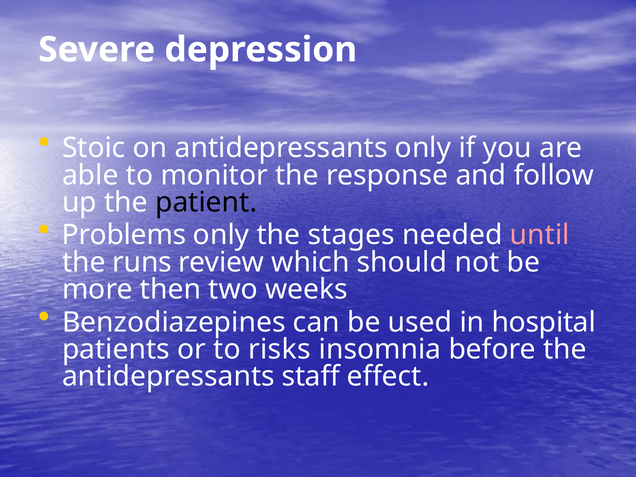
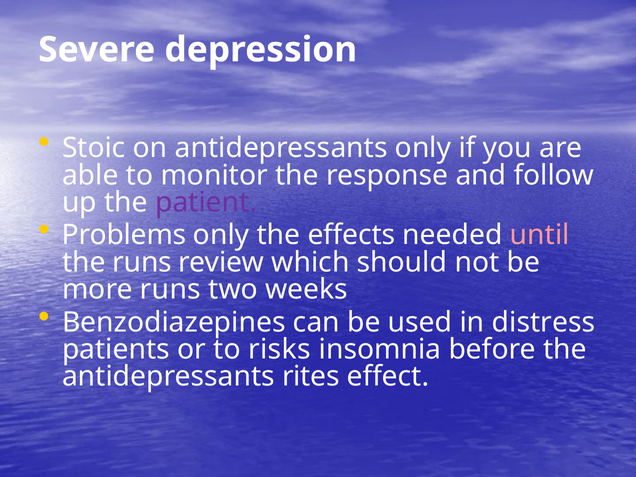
patient colour: black -> purple (206, 202)
stages: stages -> effects (351, 235)
more then: then -> runs (170, 289)
hospital: hospital -> distress (544, 322)
staff: staff -> rites (311, 377)
